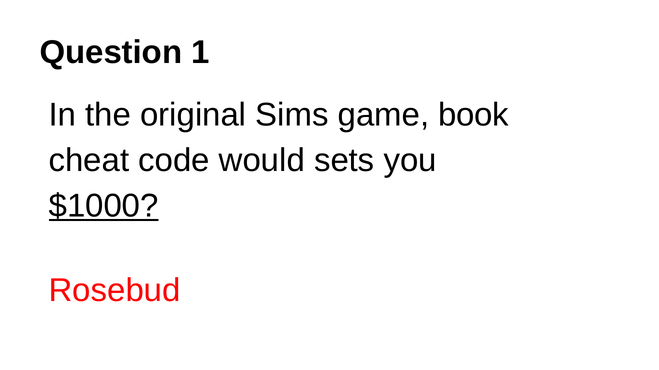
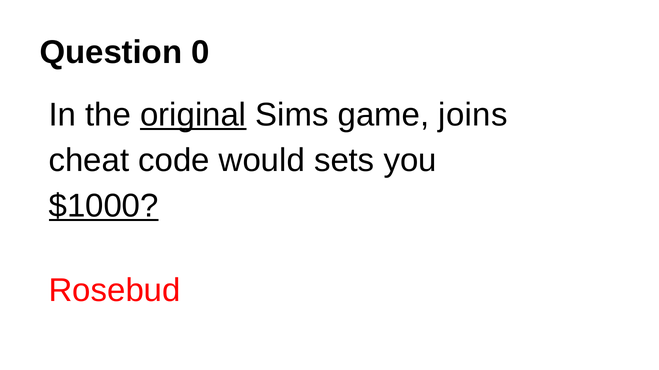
1: 1 -> 0 (200, 53)
original underline: none -> present (193, 115)
book: book -> joins (473, 115)
